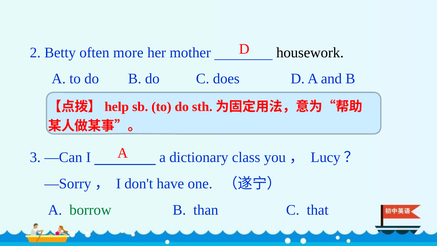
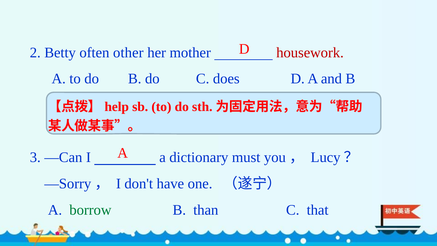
more: more -> other (128, 53)
housework colour: black -> red (310, 53)
class: class -> must (246, 157)
